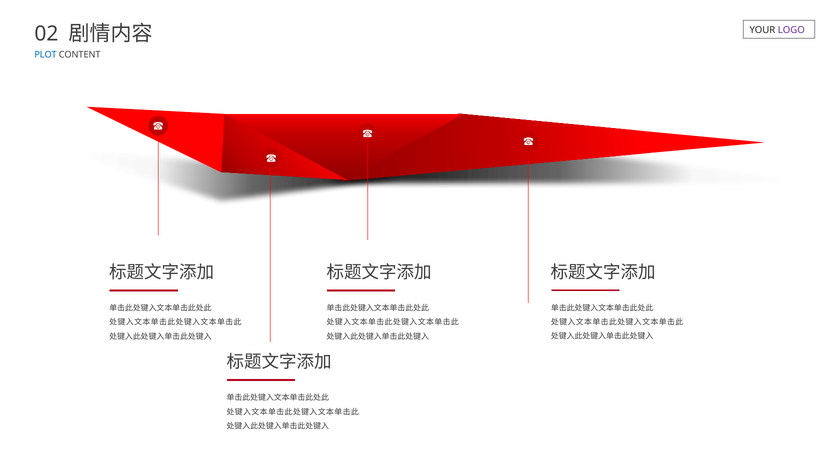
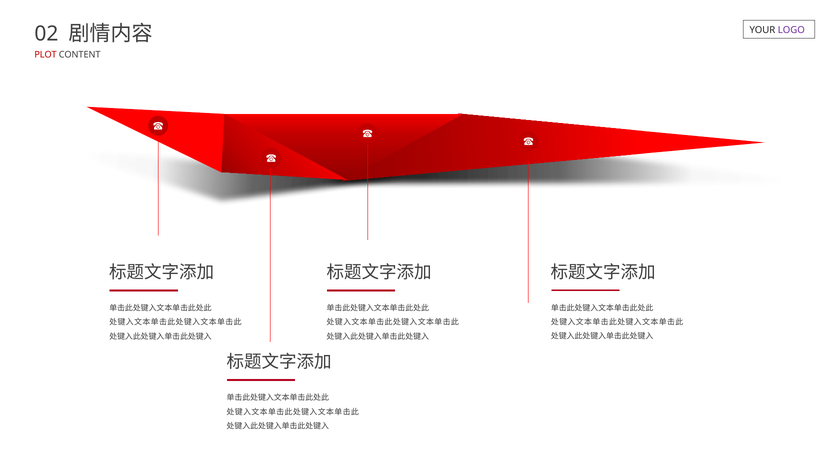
PLOT colour: blue -> red (46, 55)
